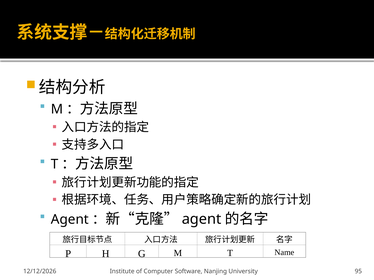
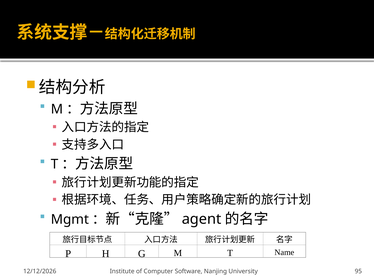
Agent: Agent -> Mgmt (70, 220)
